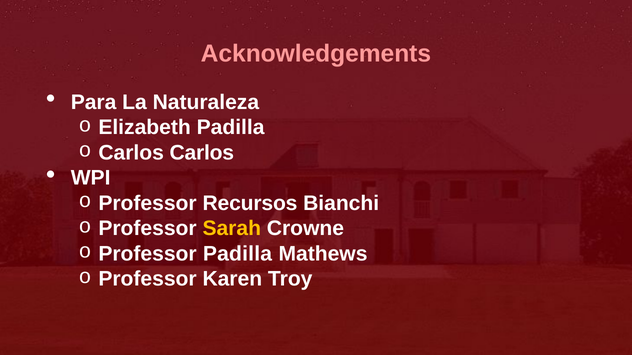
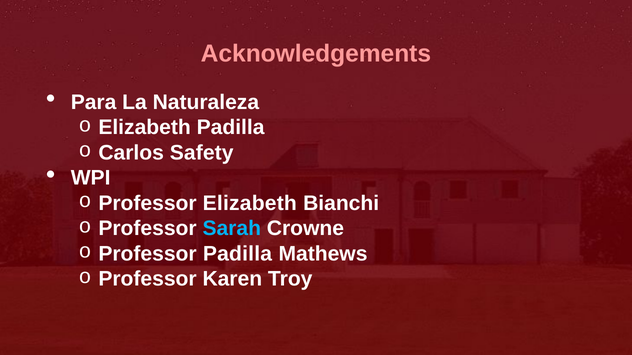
Carlos Carlos: Carlos -> Safety (202, 153)
Professor Recursos: Recursos -> Elizabeth (250, 204)
Sarah colour: yellow -> light blue (232, 229)
